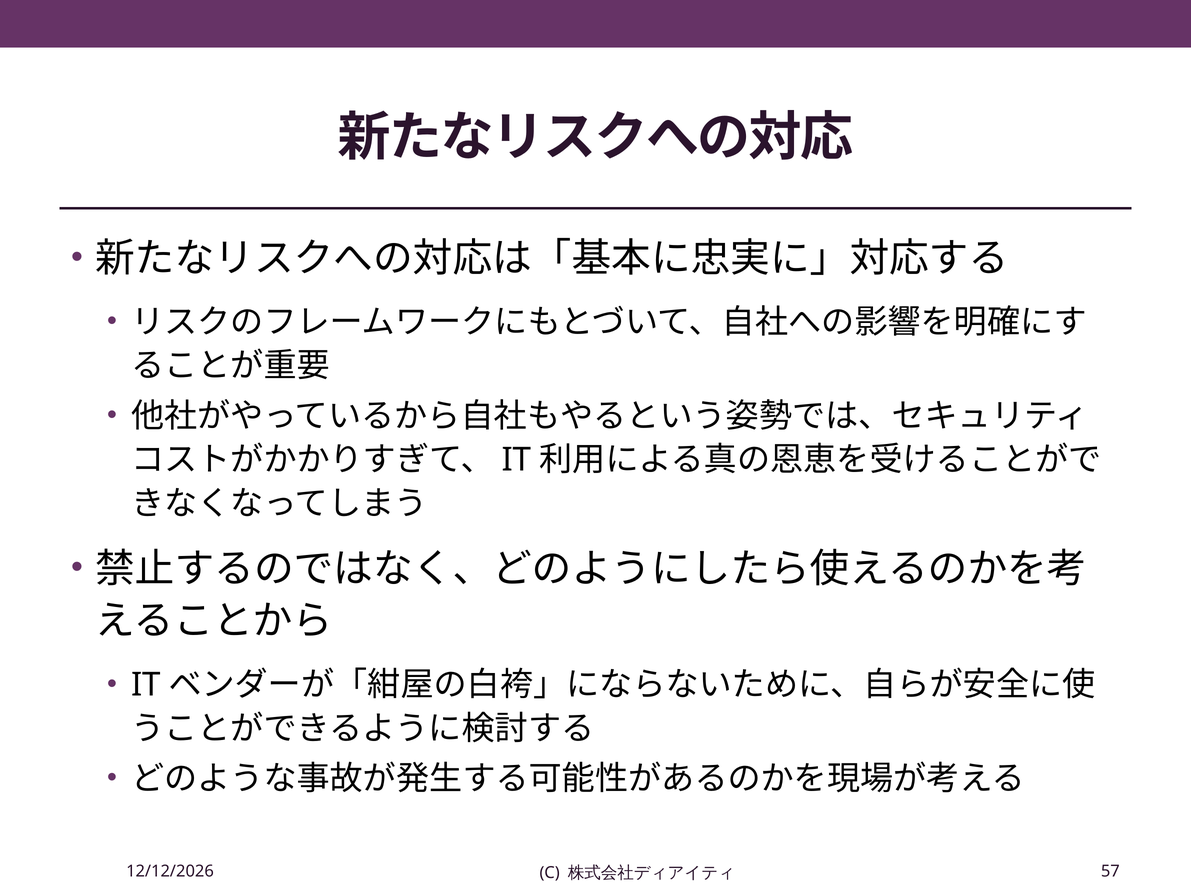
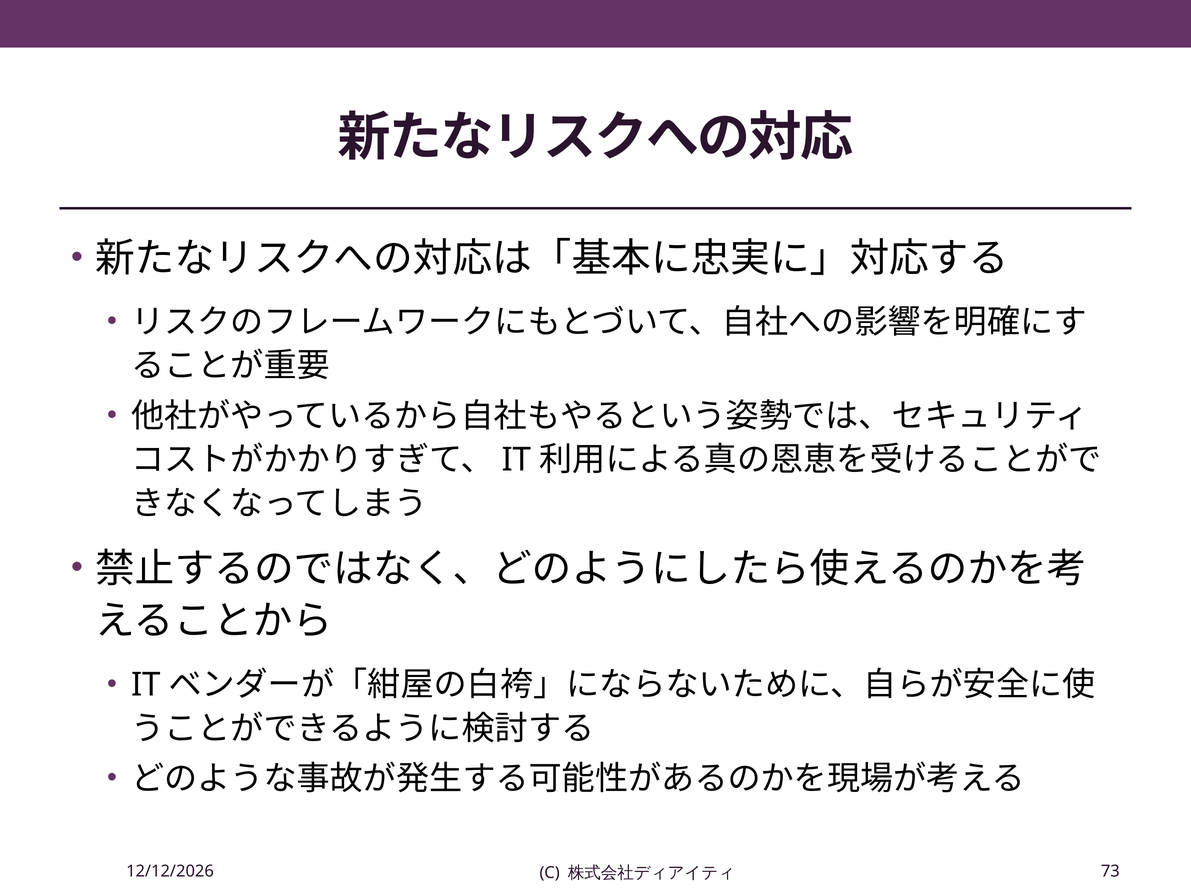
57: 57 -> 73 (1110, 872)
